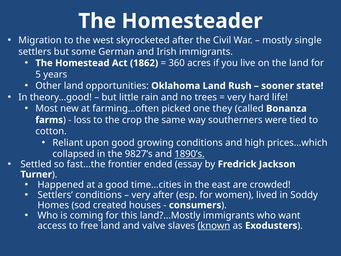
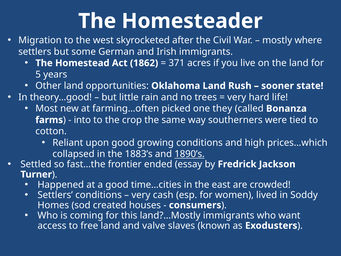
single: single -> where (308, 40)
360: 360 -> 371 (177, 63)
loss: loss -> into (82, 120)
9827’s: 9827’s -> 1883’s (139, 154)
very after: after -> cash (163, 195)
known underline: present -> none (214, 225)
